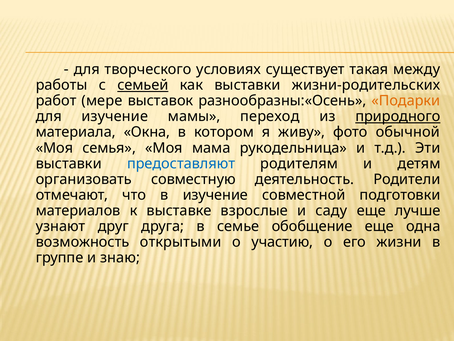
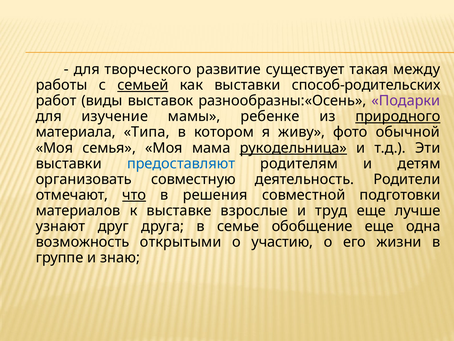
условиях: условиях -> развитие (229, 69)
жизни-родительских: жизни-родительских -> способ-родительских (366, 85)
мере: мере -> виды (102, 101)
Подарки colour: orange -> purple (406, 101)
переход: переход -> ребенке (270, 116)
Окна: Окна -> Типа (147, 132)
рукодельница underline: none -> present (293, 148)
что underline: none -> present (134, 195)
в изучение: изучение -> решения (215, 195)
саду: саду -> труд (331, 210)
